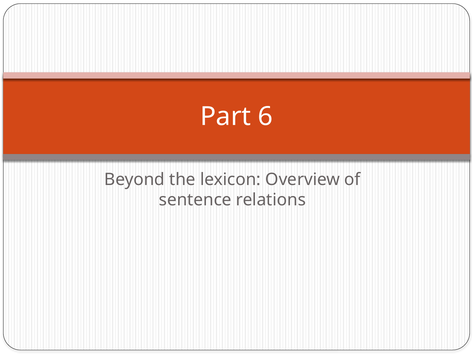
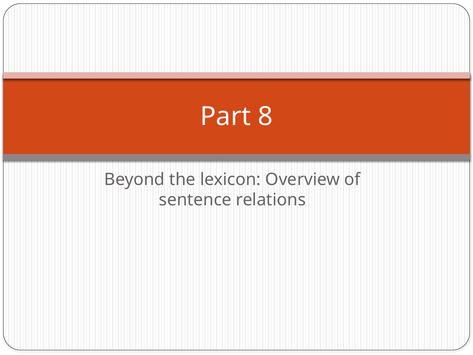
6: 6 -> 8 (265, 117)
